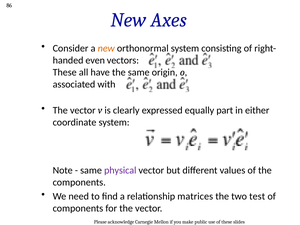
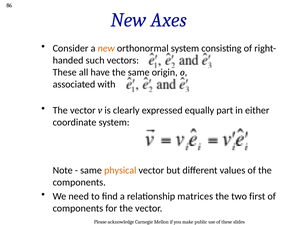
even: even -> such (95, 60)
physical colour: purple -> orange (120, 170)
test: test -> first (257, 196)
